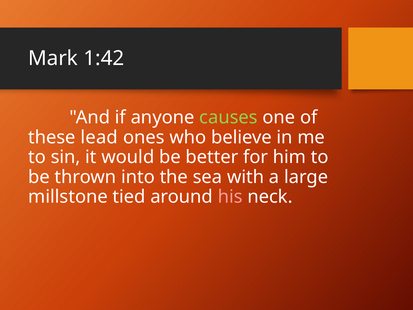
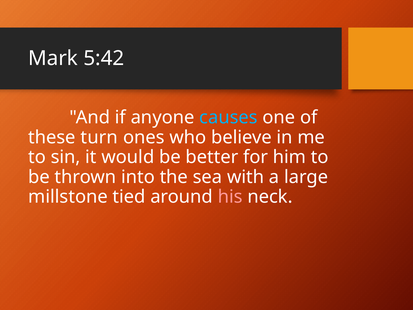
1:42: 1:42 -> 5:42 (104, 58)
causes colour: light green -> light blue (228, 117)
lead: lead -> turn (99, 137)
